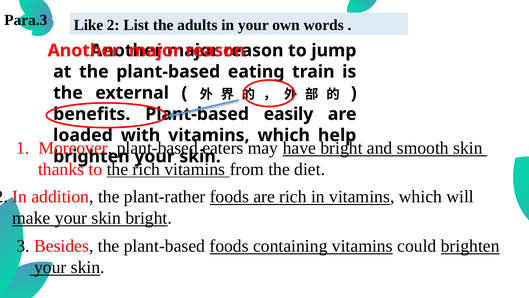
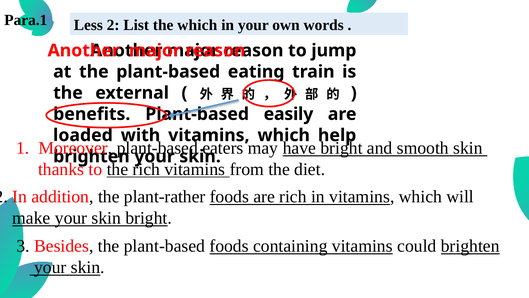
Para.3: Para.3 -> Para.1 (26, 20)
Like: Like -> Less (88, 25)
the adults: adults -> which (197, 25)
